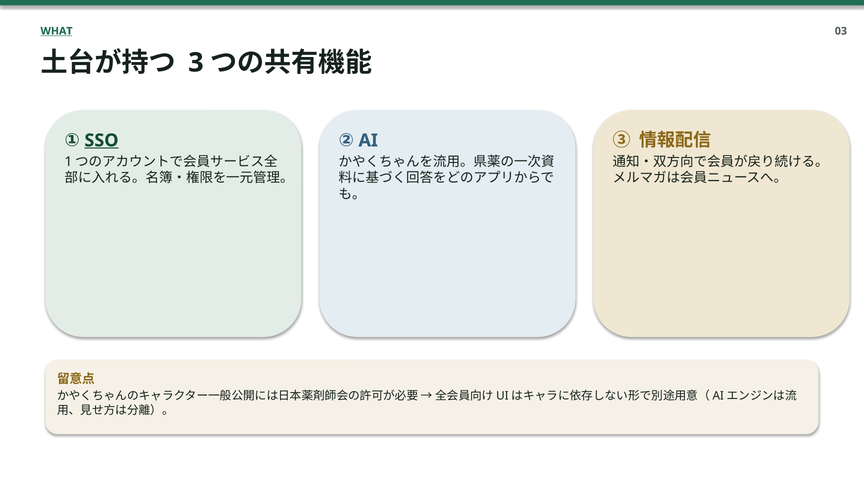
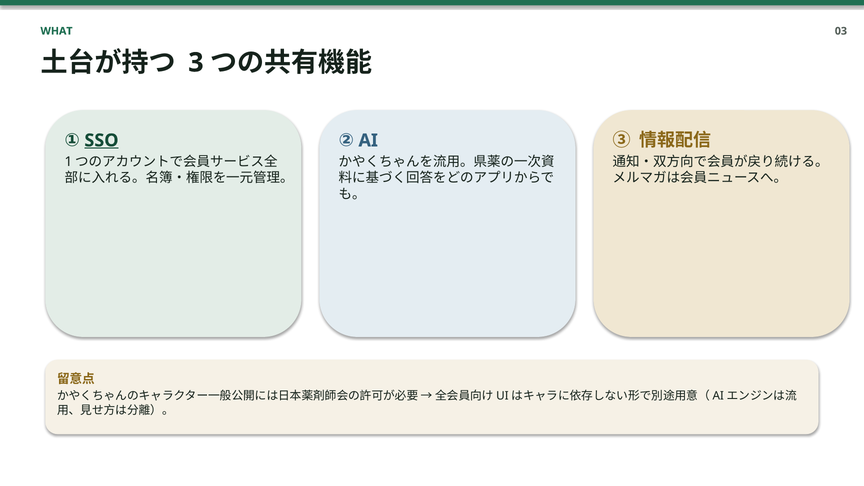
WHAT underline: present -> none (57, 31)
